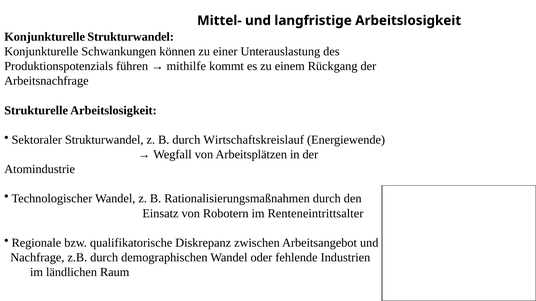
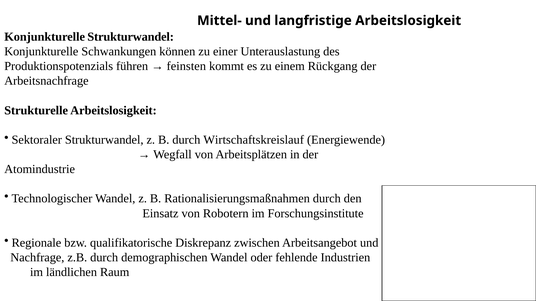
mithilfe: mithilfe -> feinsten (186, 66)
Renteneintrittsalter: Renteneintrittsalter -> Forschungsinstitute (316, 214)
